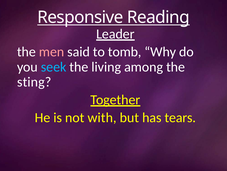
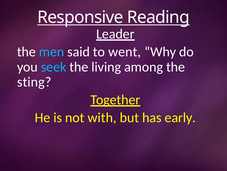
men colour: pink -> light blue (52, 52)
tomb: tomb -> went (125, 52)
tears: tears -> early (180, 117)
